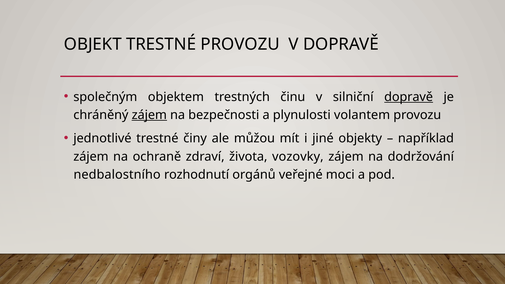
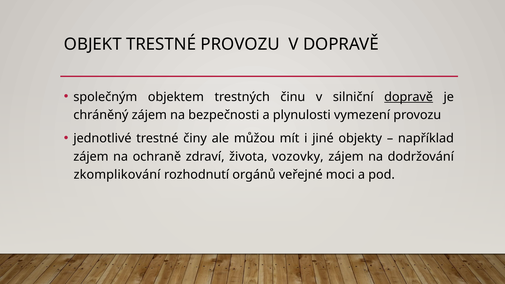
zájem underline: present -> none (149, 115)
volantem: volantem -> vymezení (362, 115)
nedbalostního: nedbalostního -> zkomplikování (117, 175)
